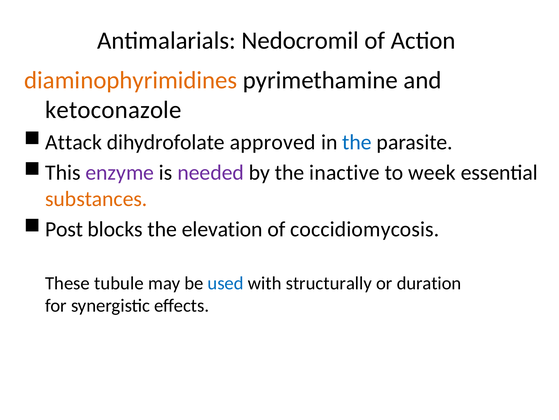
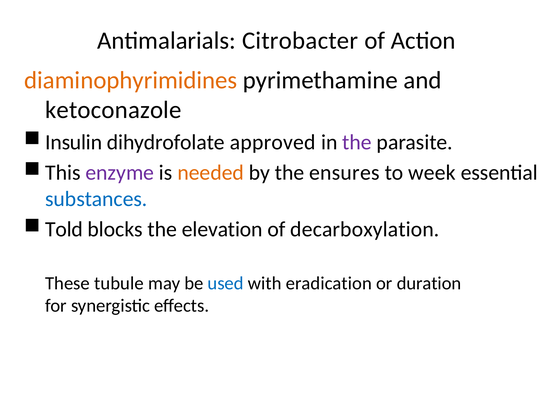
Nedocromil: Nedocromil -> Citrobacter (300, 41)
Attack: Attack -> Insulin (74, 142)
the colour: blue -> purple (357, 142)
needed colour: purple -> orange (211, 172)
inactive: inactive -> ensures (344, 172)
substances colour: orange -> blue (96, 198)
Post: Post -> Told (64, 229)
coccidiomycosis: coccidiomycosis -> decarboxylation (365, 229)
structurally: structurally -> eradication (329, 283)
